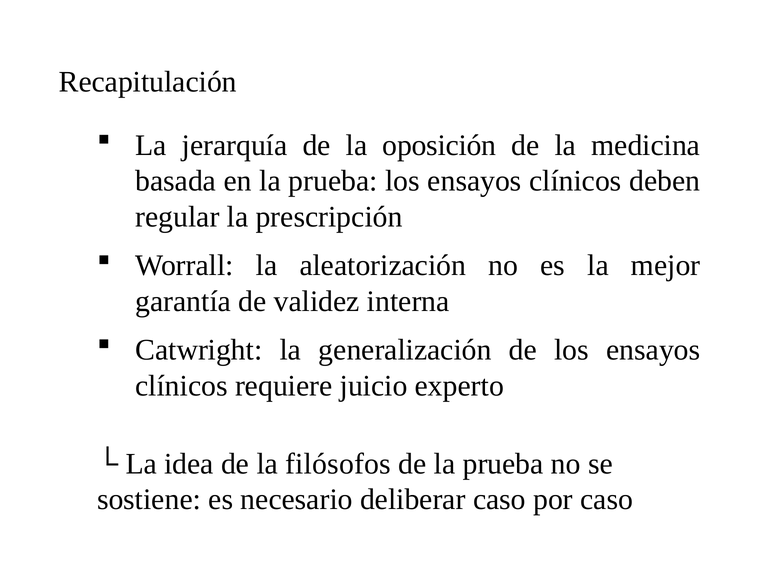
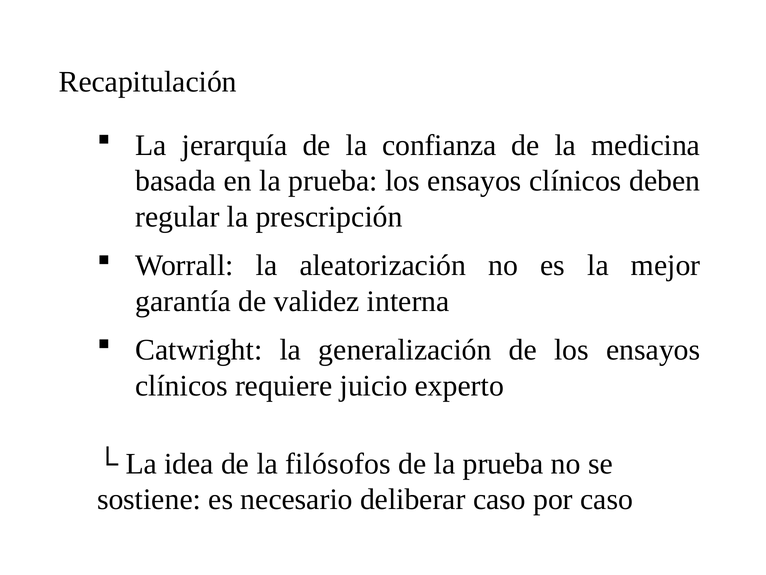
oposición: oposición -> confianza (439, 145)
